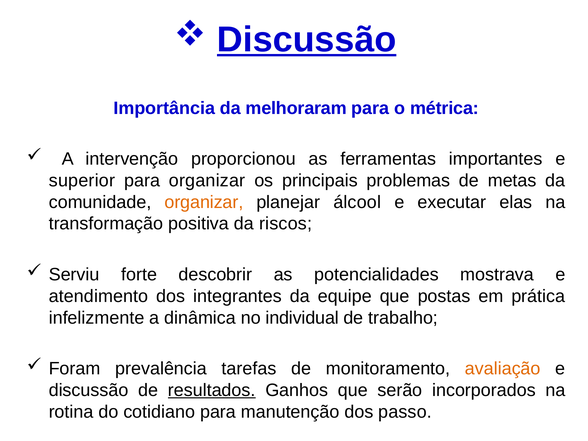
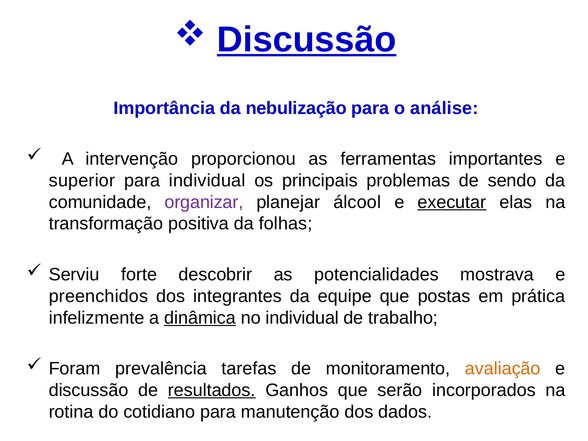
melhoraram: melhoraram -> nebulização (296, 108)
métrica: métrica -> análise (444, 108)
para organizar: organizar -> individual (207, 181)
metas: metas -> sendo (512, 181)
organizar colour: orange -> purple (204, 202)
executar underline: none -> present (452, 202)
riscos: riscos -> folhas (286, 224)
atendimento: atendimento -> preenchidos (98, 296)
dinâmica underline: none -> present (200, 318)
passo: passo -> dados (405, 412)
